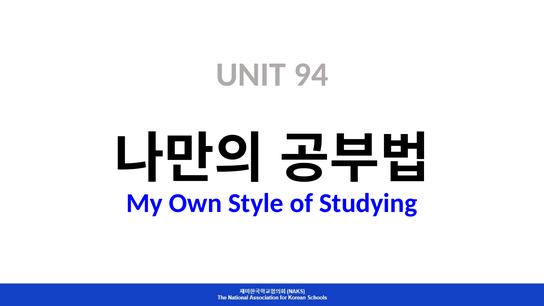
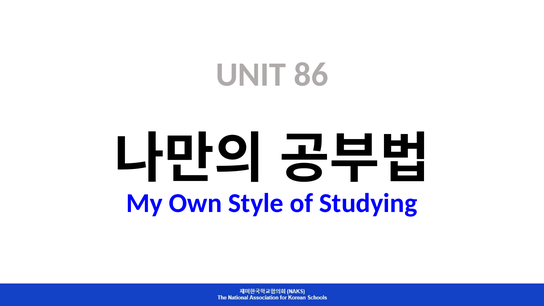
94: 94 -> 86 (311, 75)
